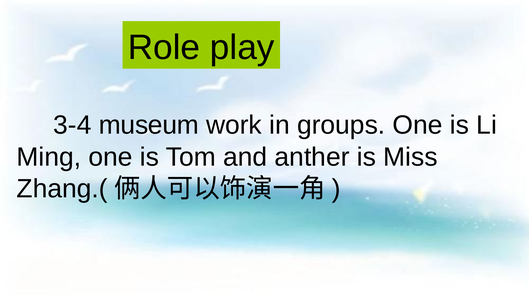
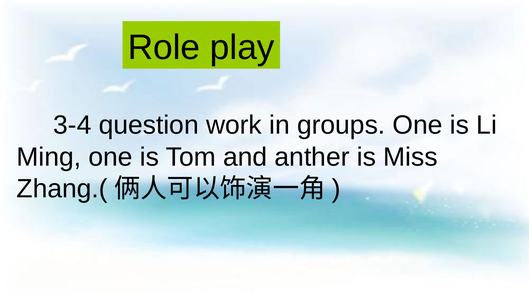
museum: museum -> question (149, 125)
